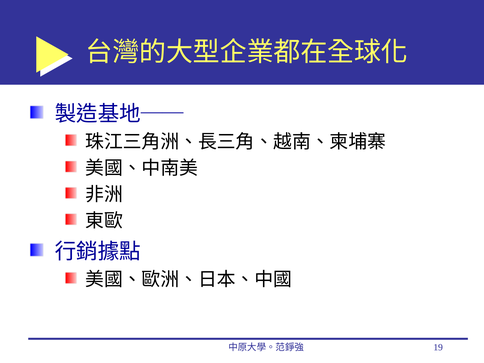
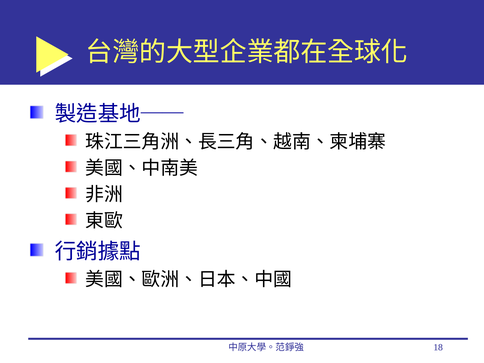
19: 19 -> 18 (438, 348)
